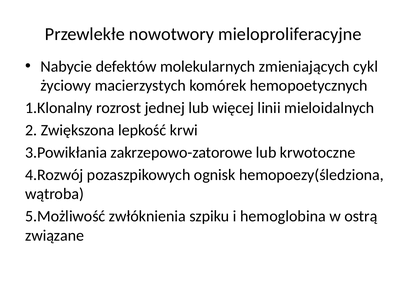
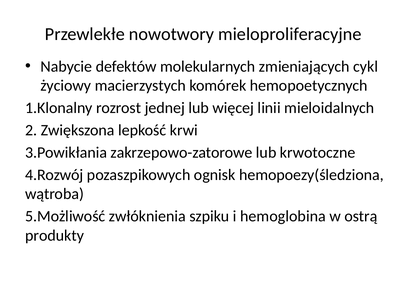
związane: związane -> produkty (55, 236)
